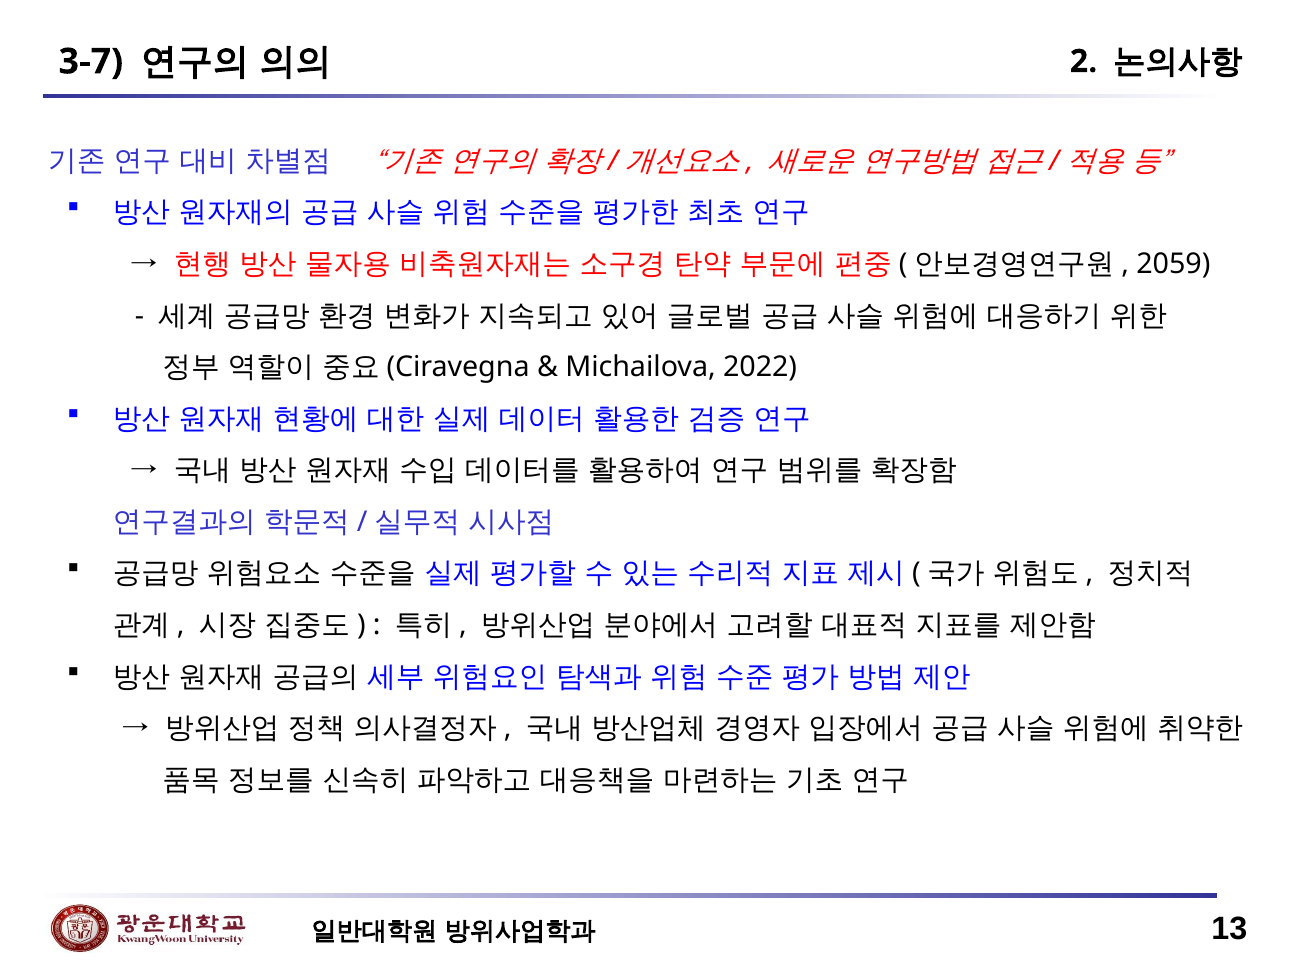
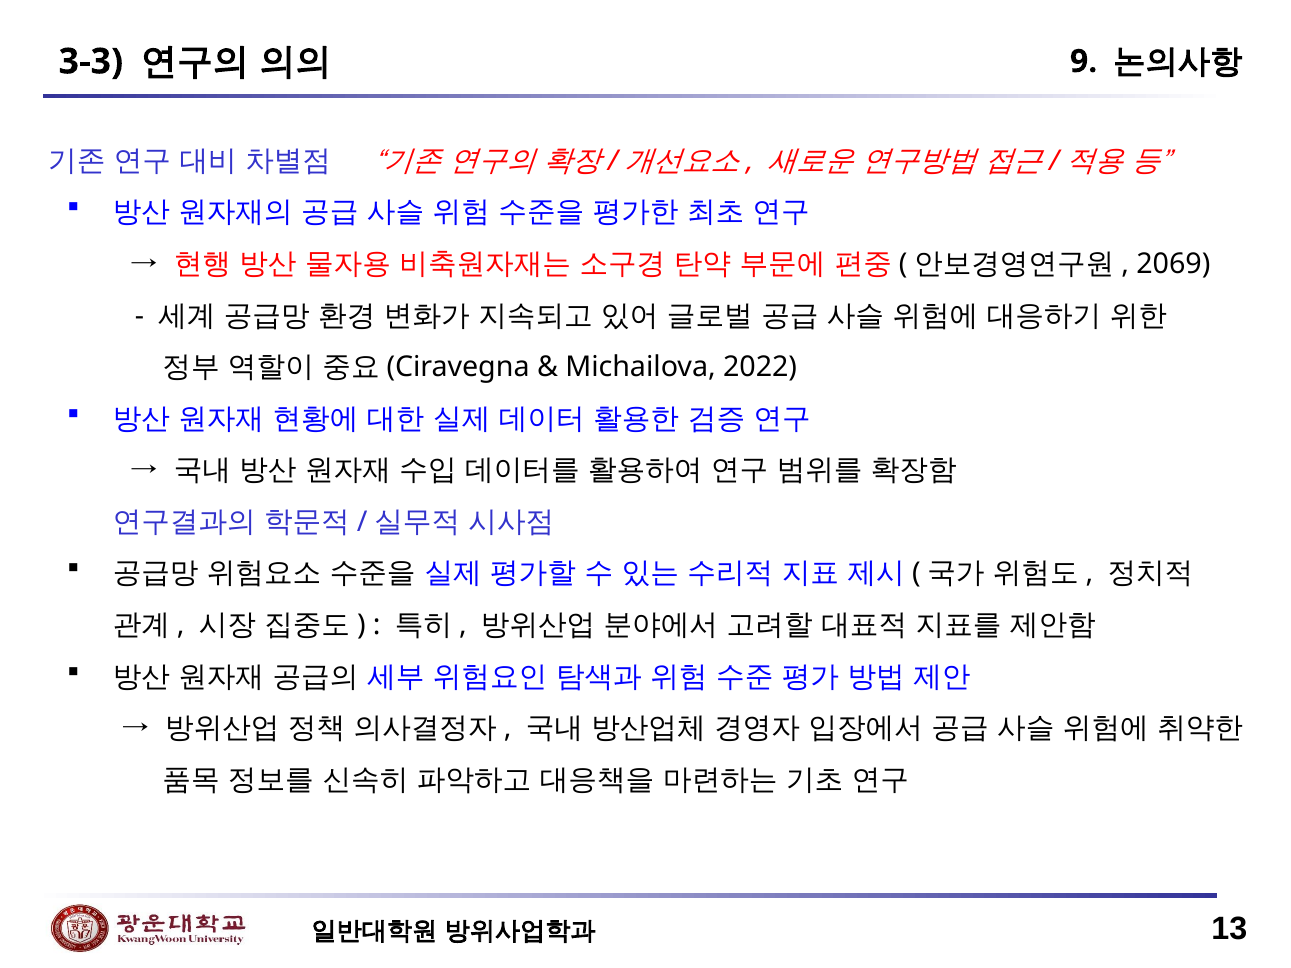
3-7: 3-7 -> 3-3 (91, 62)
2: 2 -> 9 (1084, 61)
2059: 2059 -> 2069 (1173, 264)
